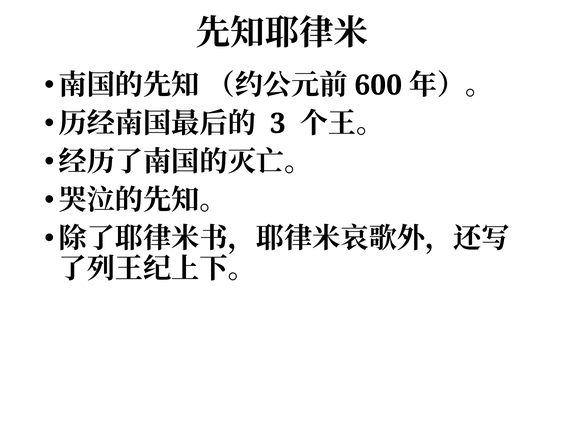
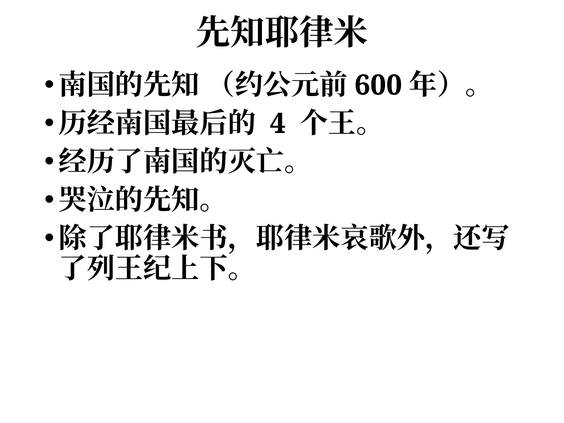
3: 3 -> 4 (278, 124)
